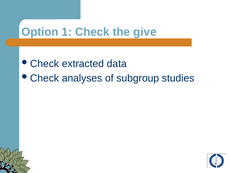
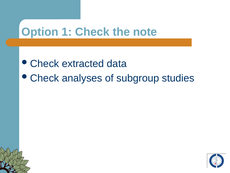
give: give -> note (145, 32)
